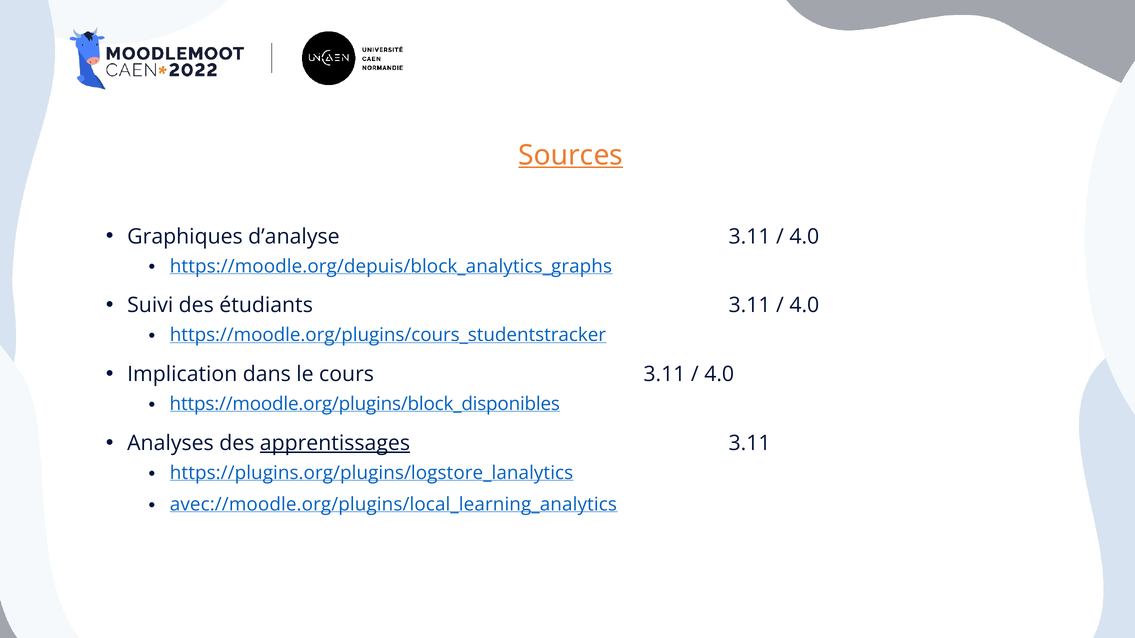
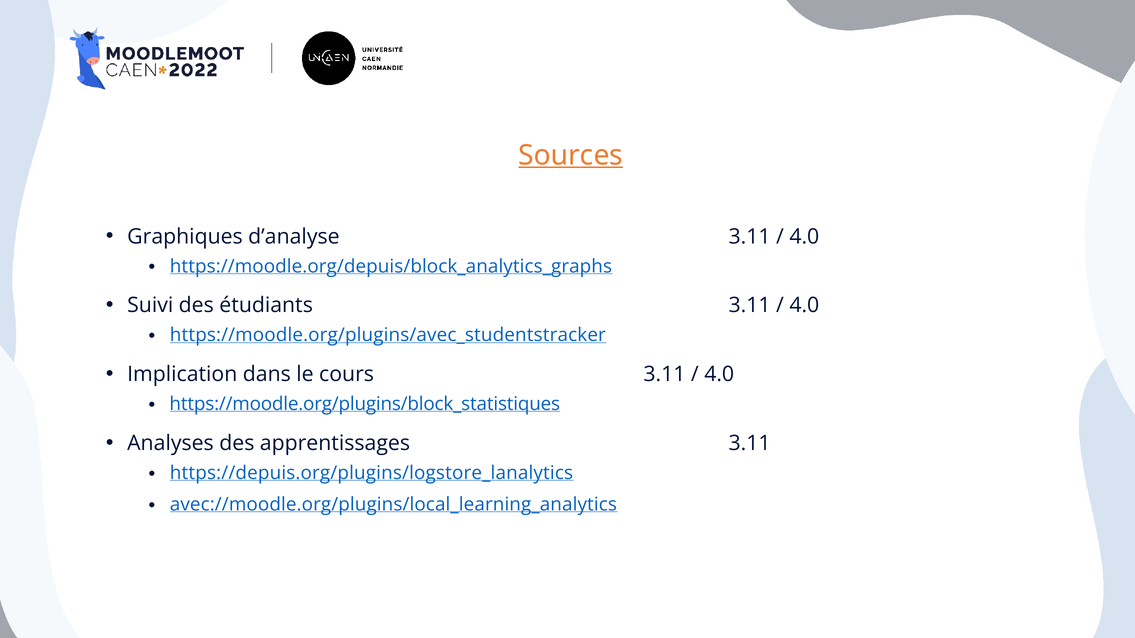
https://moodle.org/plugins/cours_studentstracker: https://moodle.org/plugins/cours_studentstracker -> https://moodle.org/plugins/avec_studentstracker (388, 335)
https://moodle.org/plugins/block_disponibles: https://moodle.org/plugins/block_disponibles -> https://moodle.org/plugins/block_statistiques (365, 404)
apprentissages underline: present -> none (335, 443)
https://plugins.org/plugins/logstore_lanalytics: https://plugins.org/plugins/logstore_lanalytics -> https://depuis.org/plugins/logstore_lanalytics (371, 473)
